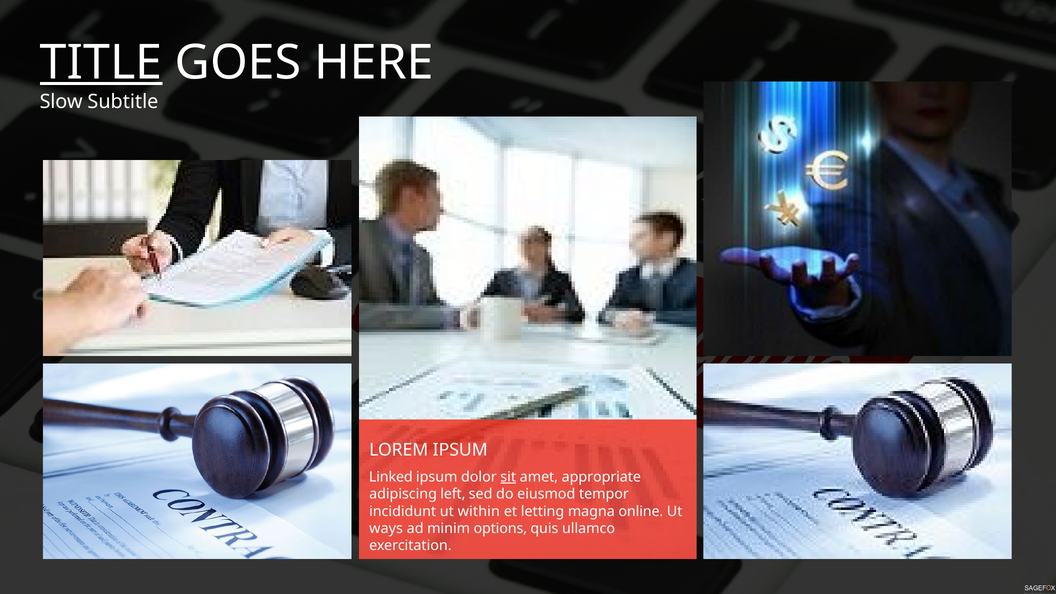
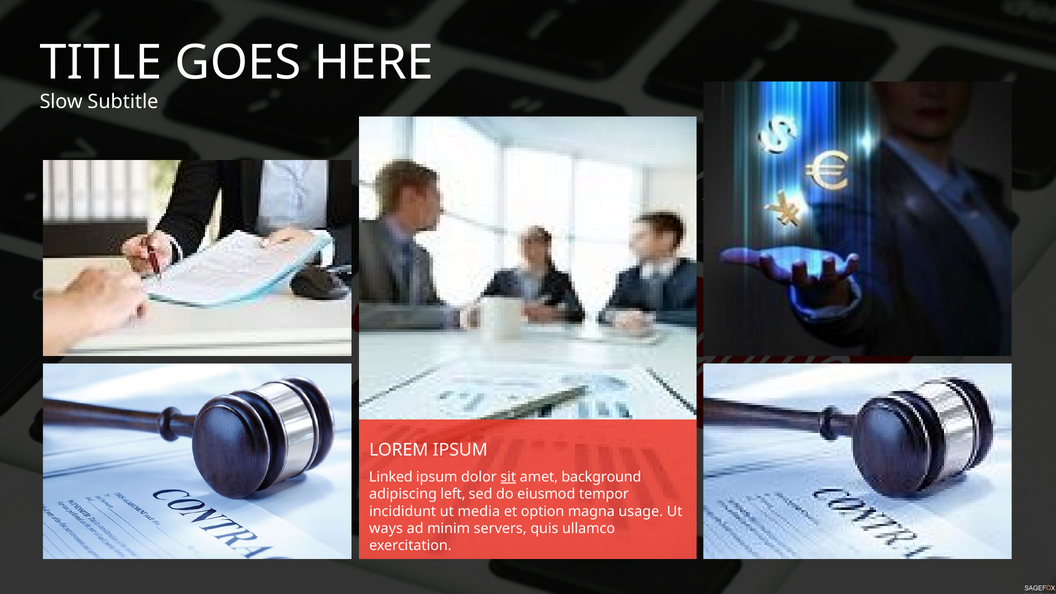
TITLE underline: present -> none (101, 63)
appropriate: appropriate -> background (601, 477)
within: within -> media (479, 511)
letting: letting -> option (543, 511)
online: online -> usage (641, 511)
options: options -> servers (500, 529)
